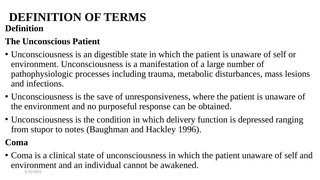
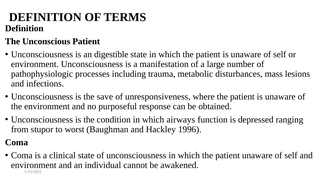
delivery: delivery -> airways (181, 120)
notes: notes -> worst (75, 129)
